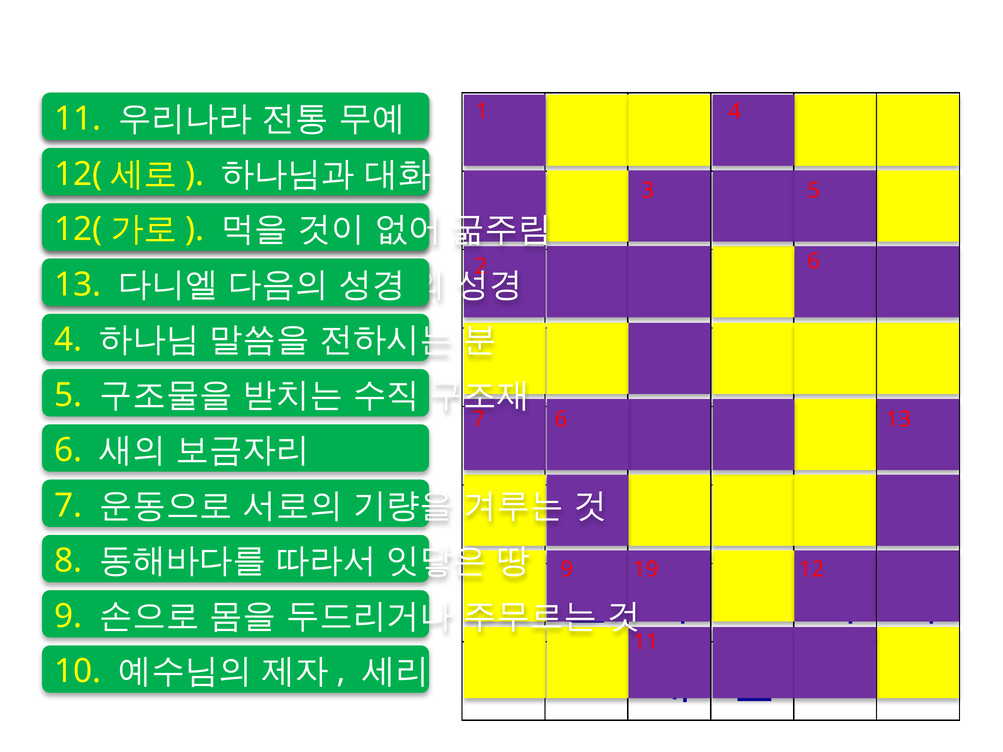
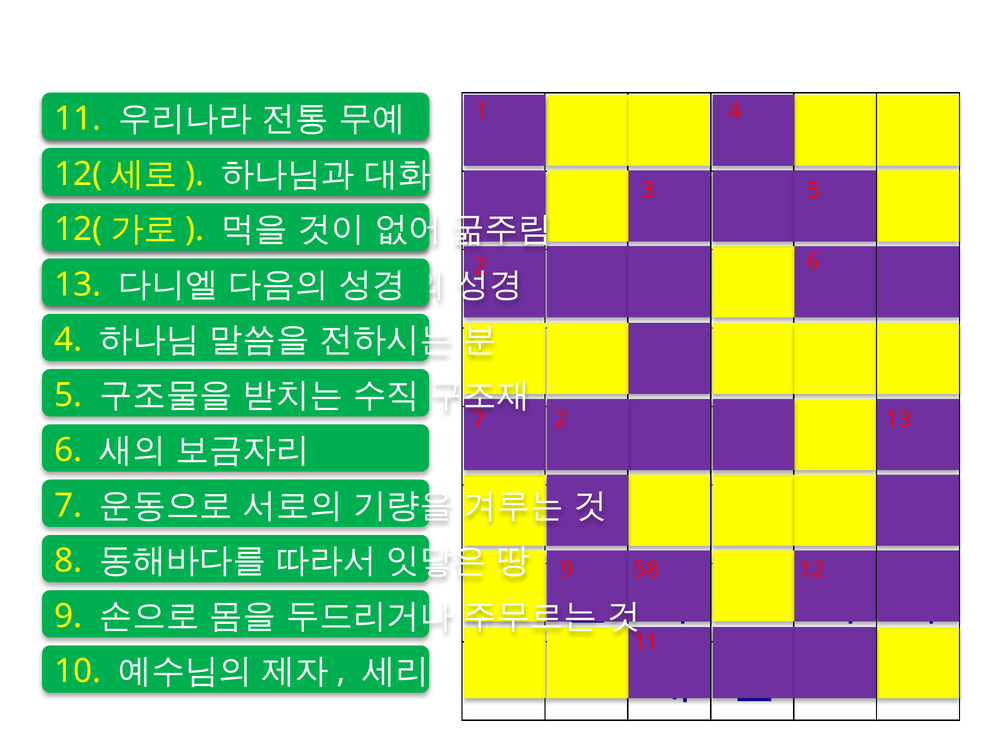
6: 6 -> 2 (561, 420)
19: 19 -> 58 (646, 570)
